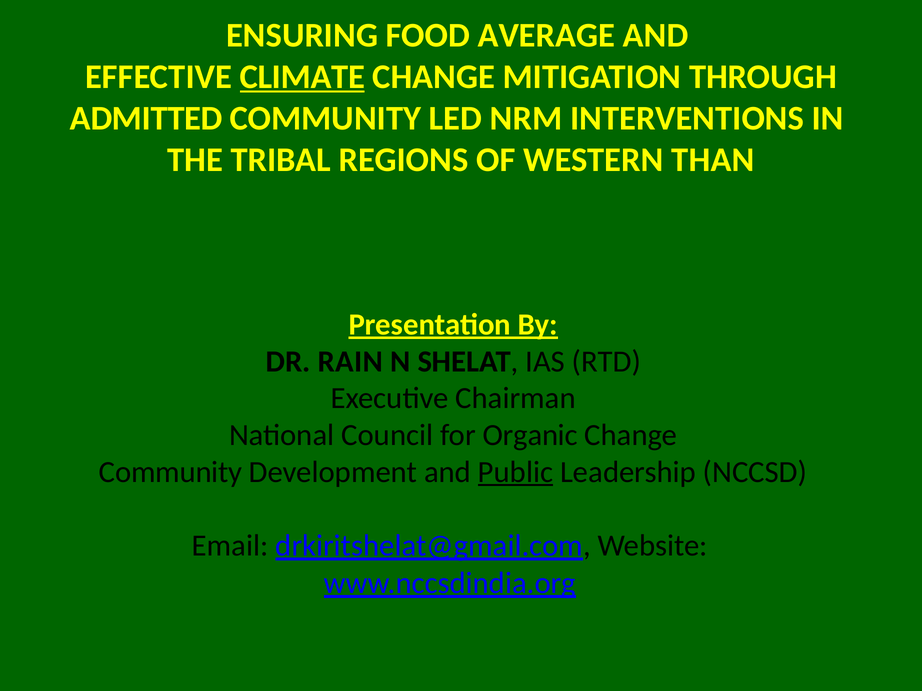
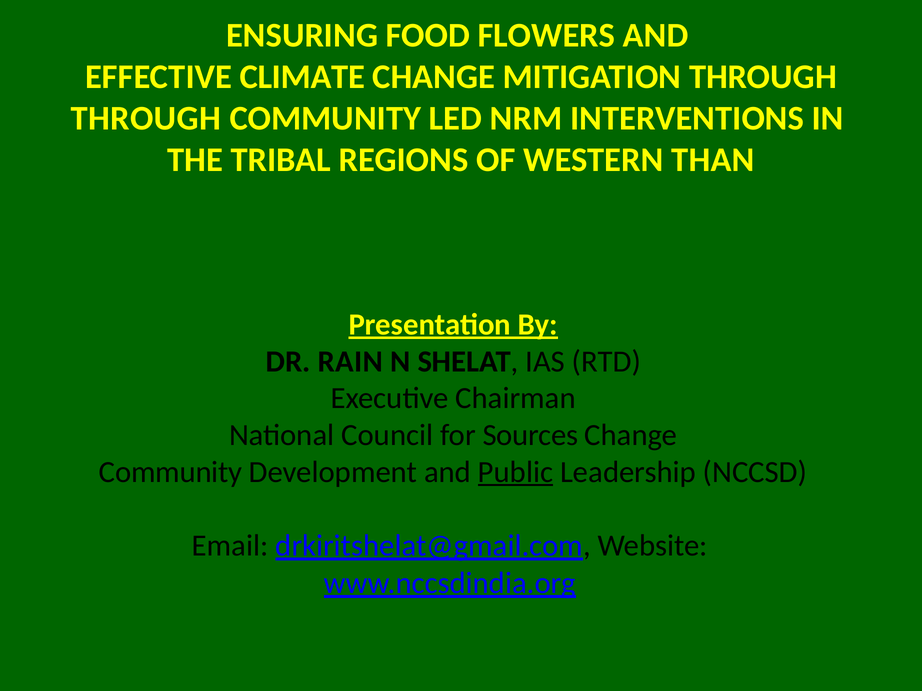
AVERAGE: AVERAGE -> FLOWERS (546, 35)
CLIMATE underline: present -> none (302, 77)
ADMITTED: ADMITTED -> THROUGH (146, 118)
Organic: Organic -> Sources (530, 435)
